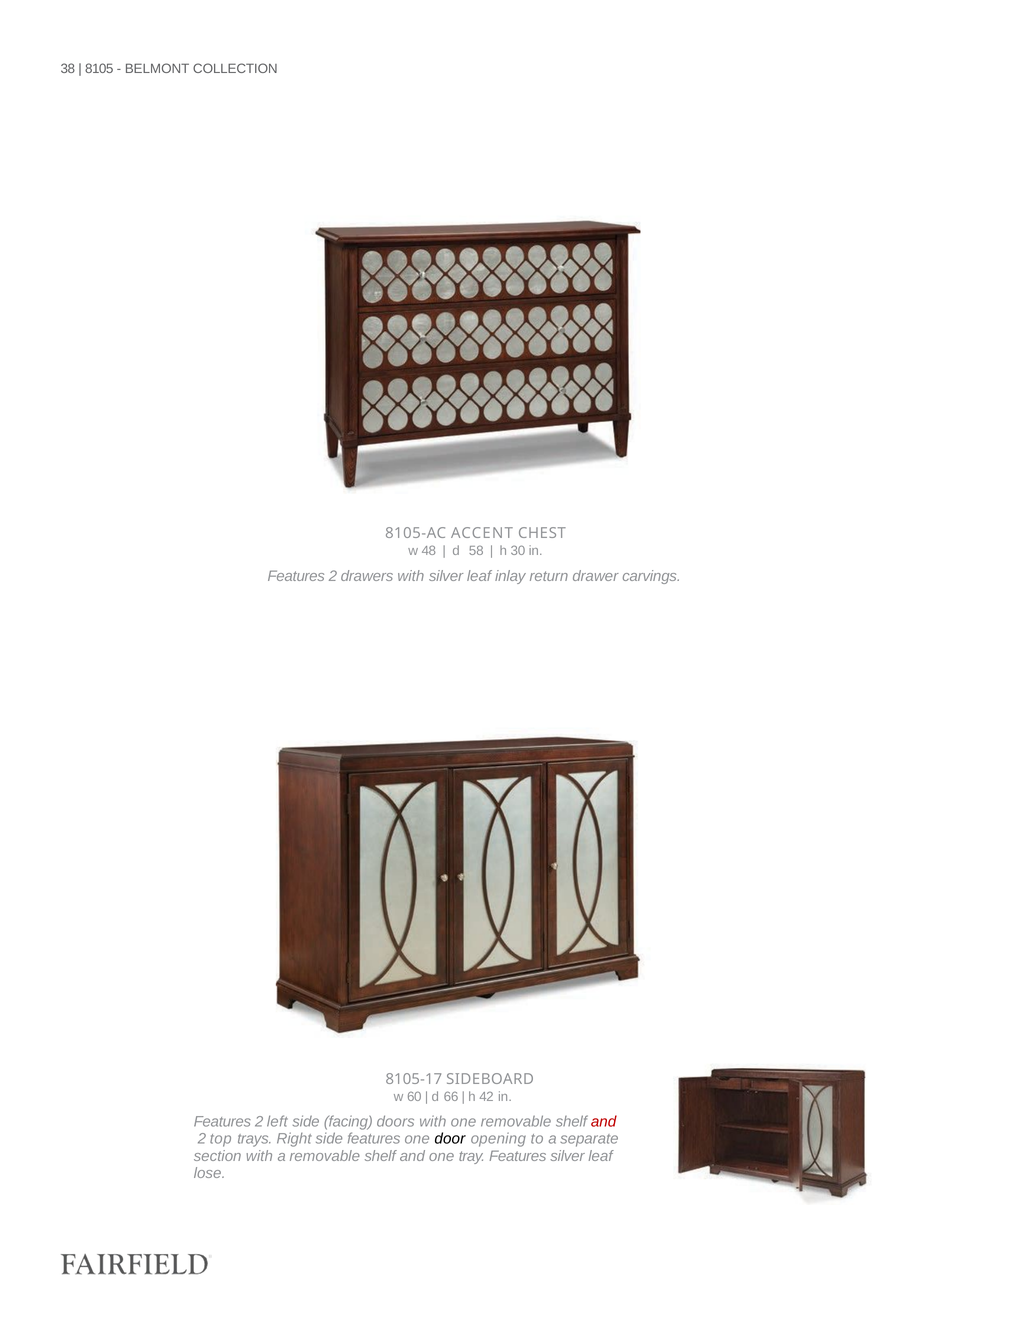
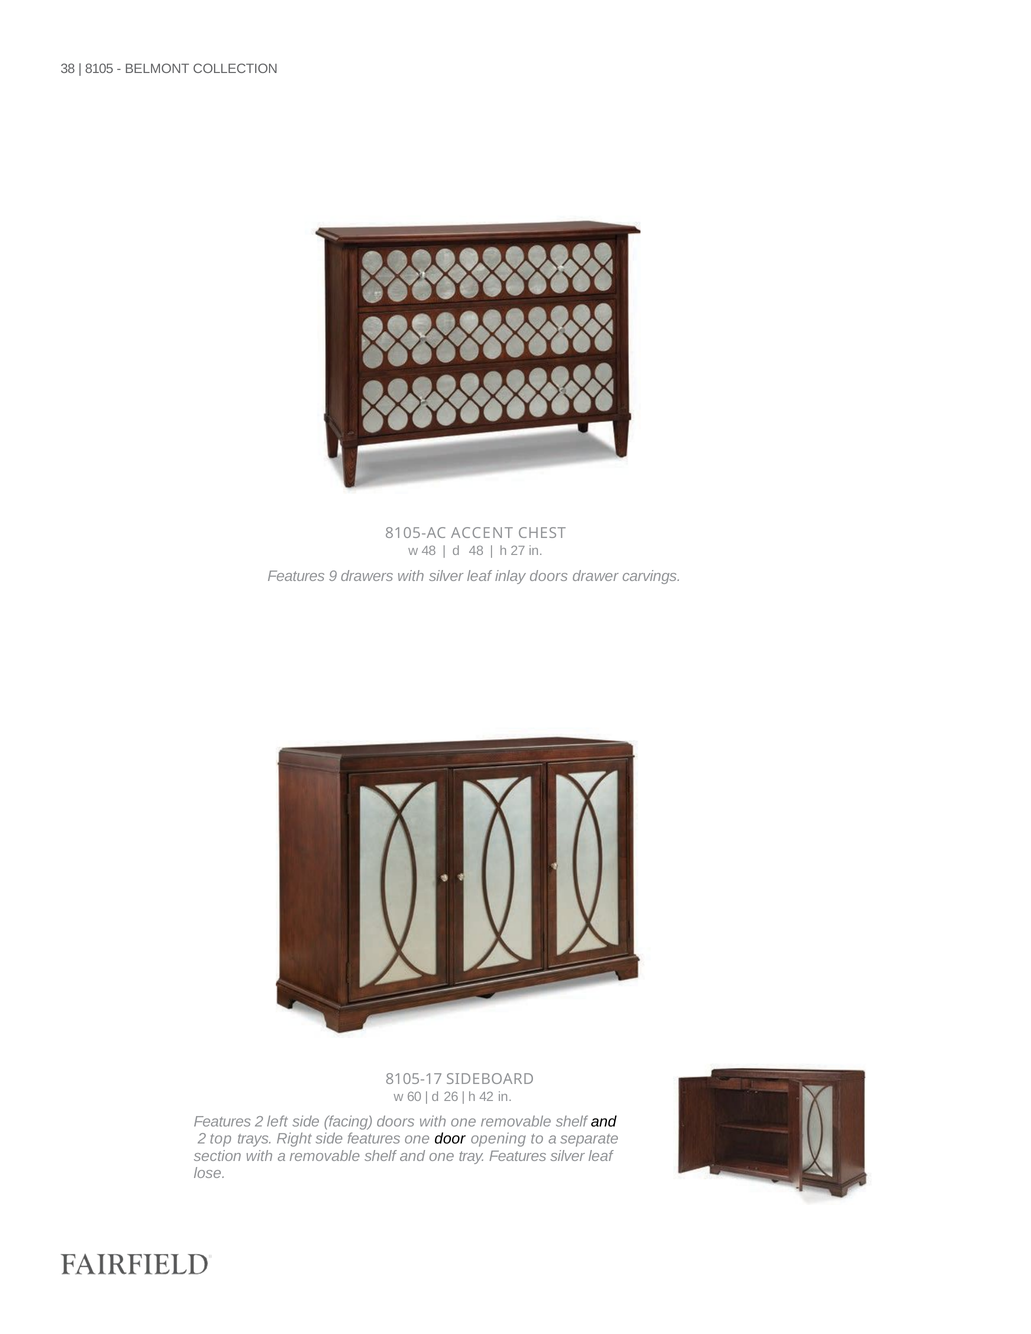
d 58: 58 -> 48 (476, 551)
30: 30 -> 27 (518, 551)
2: 2 -> 9 (333, 576)
inlay return: return -> doors (549, 576)
66: 66 -> 26 (451, 1097)
and colour: red -> black (604, 1122)
